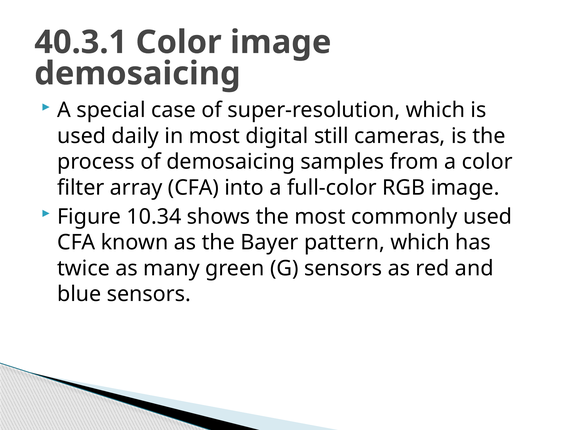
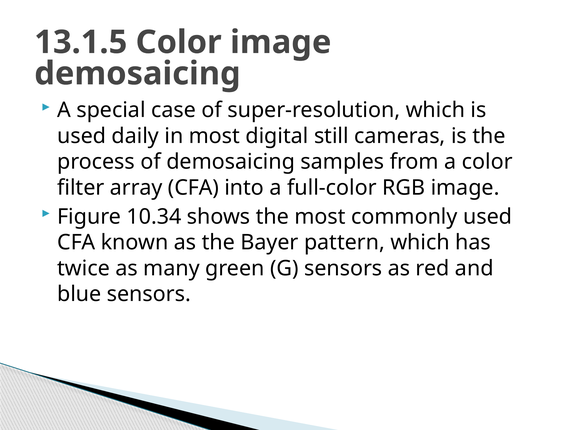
40.3.1: 40.3.1 -> 13.1.5 (81, 42)
